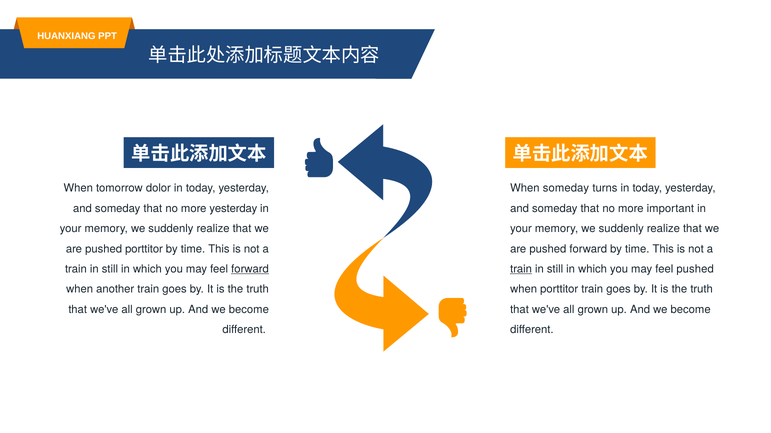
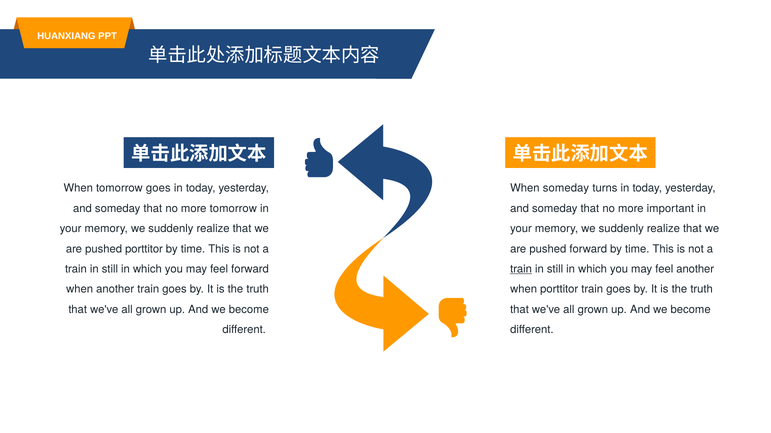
tomorrow dolor: dolor -> goes (158, 188)
more yesterday: yesterday -> tomorrow (233, 209)
forward underline: present -> none (250, 269)
feel pushed: pushed -> another (695, 269)
